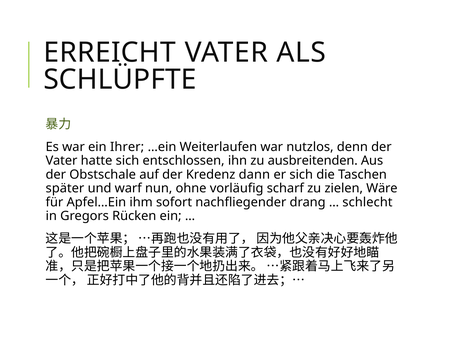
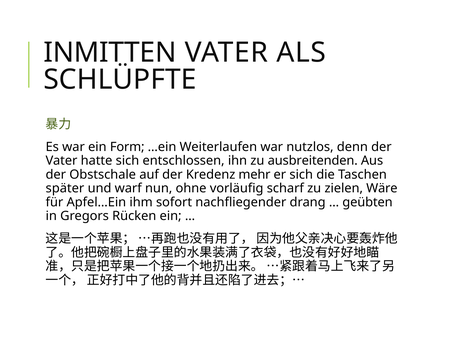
ERREICHT: ERREICHT -> INMITTEN (110, 53)
Ihrer: Ihrer -> Form (127, 147)
dann: dann -> mehr (254, 175)
schlecht: schlecht -> geübten (368, 203)
